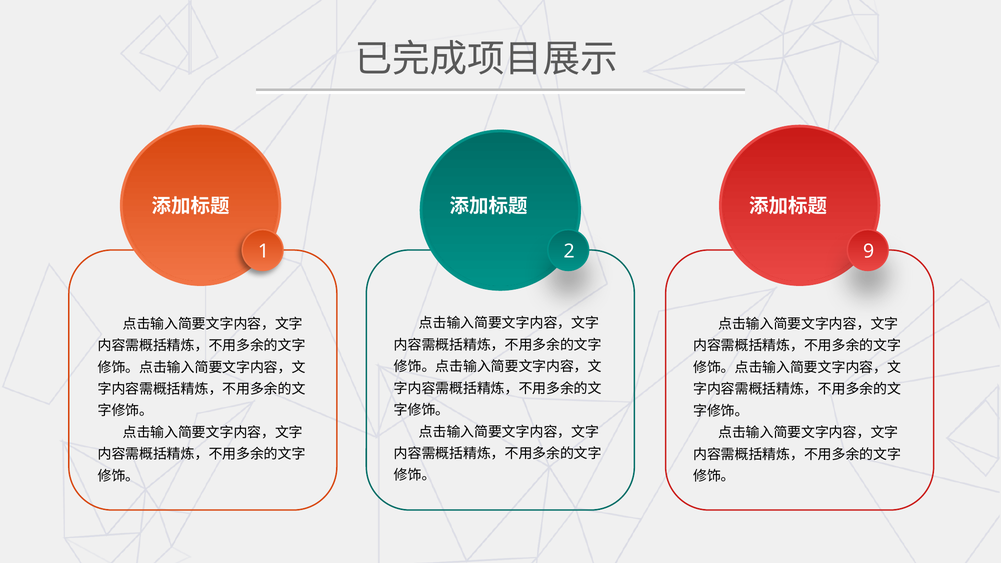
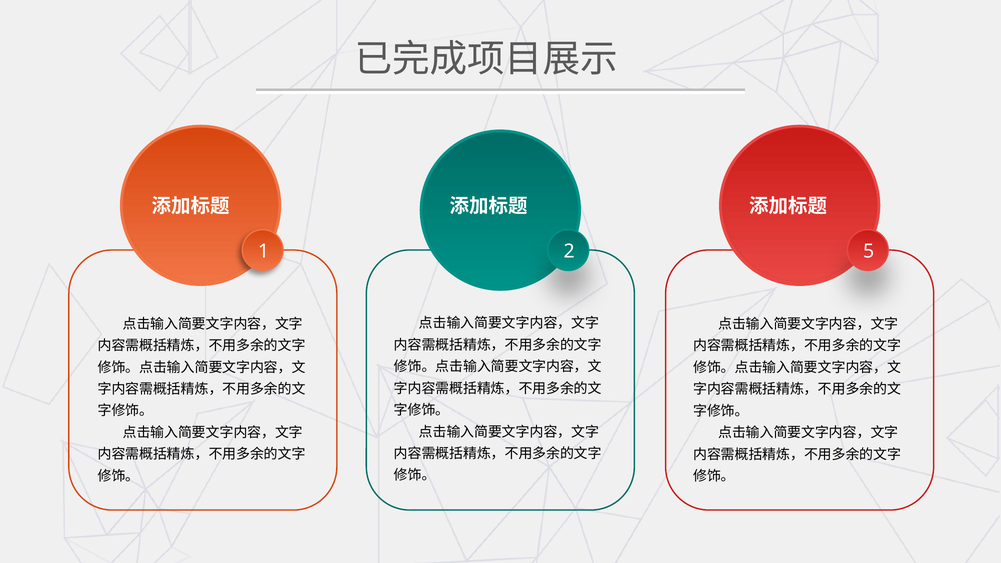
9: 9 -> 5 (869, 251)
